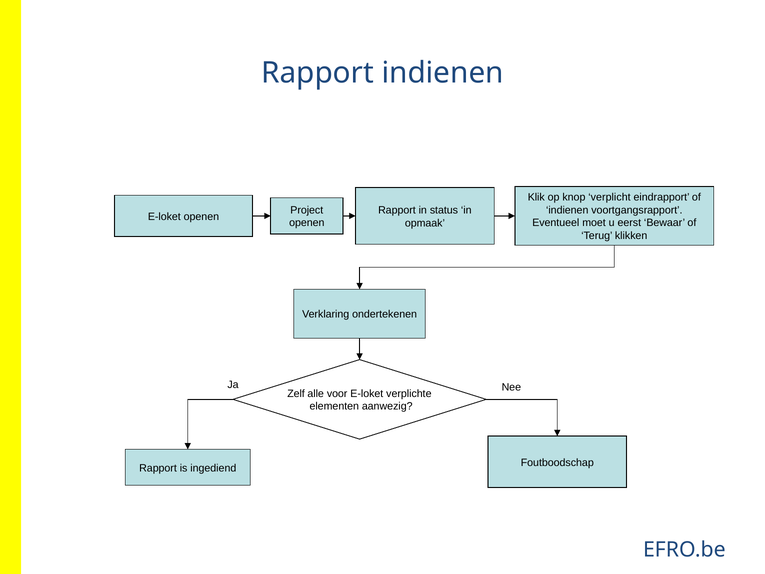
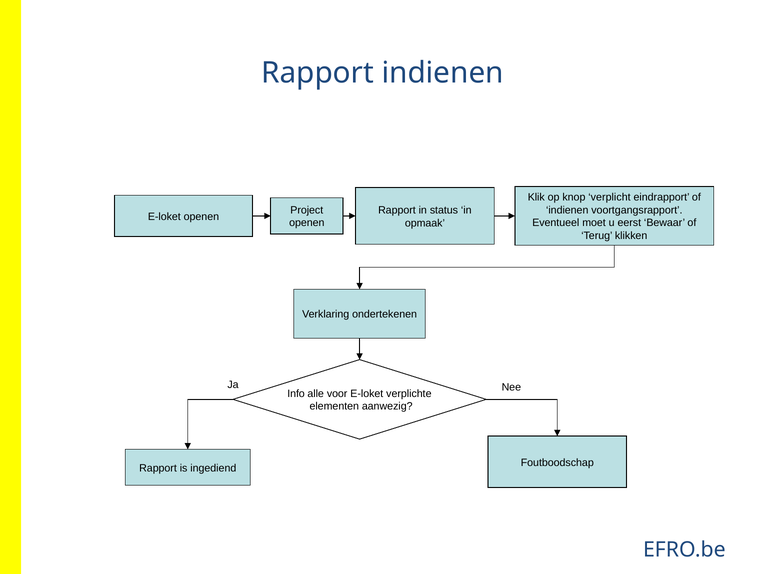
Zelf: Zelf -> Info (296, 394)
